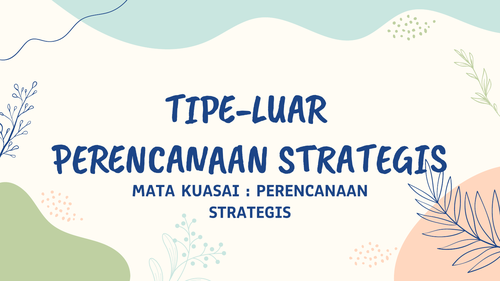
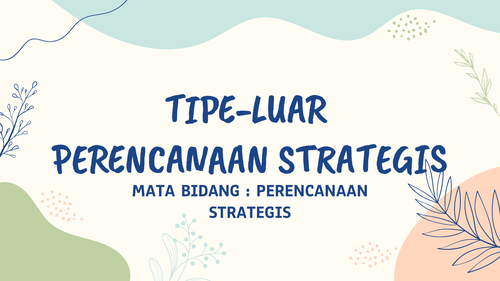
KUASAI: KUASAI -> BIDANG (210, 191)
